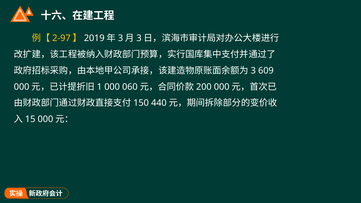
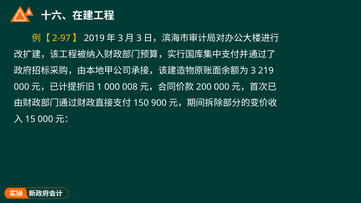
609: 609 -> 219 (266, 71)
060: 060 -> 008 (130, 87)
440: 440 -> 900 (159, 103)
